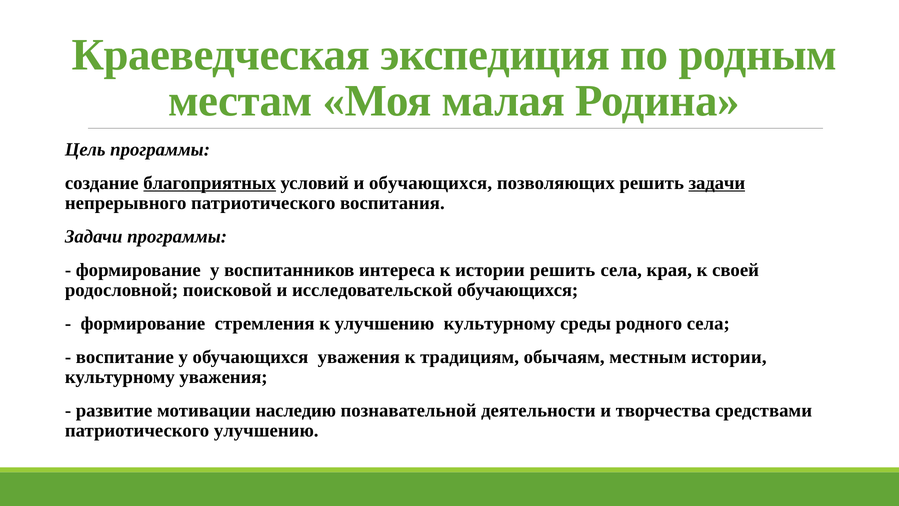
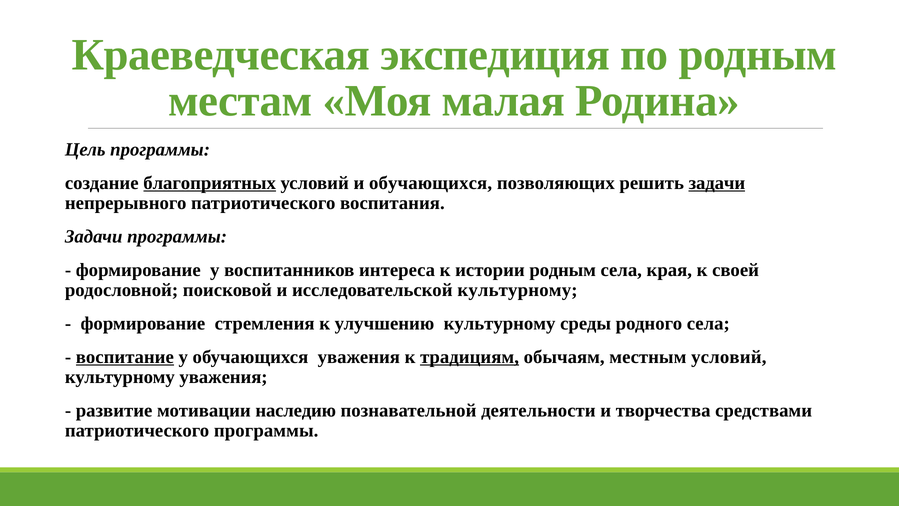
истории решить: решить -> родным (563, 270)
исследовательской обучающихся: обучающихся -> культурному (517, 290)
воспитание underline: none -> present (125, 357)
традициям underline: none -> present (470, 357)
местным истории: истории -> условий (729, 357)
патриотического улучшению: улучшению -> программы (266, 430)
